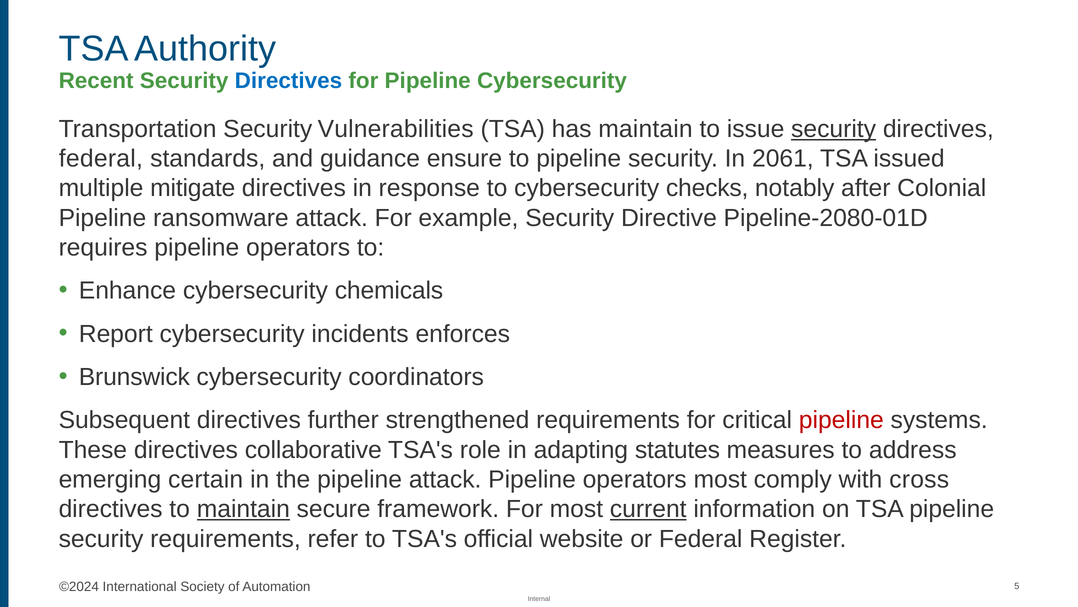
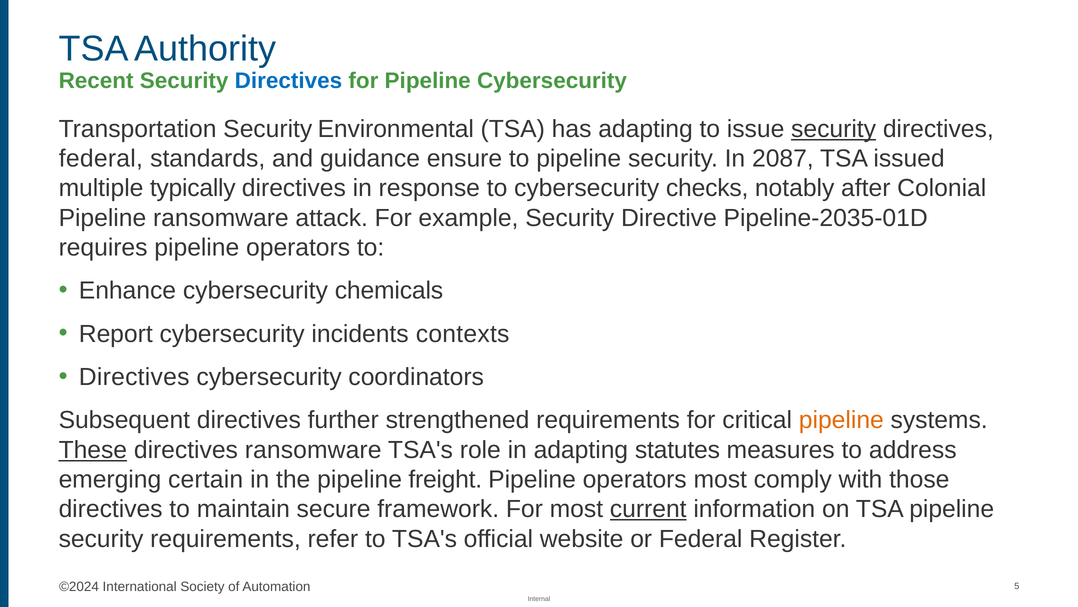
Vulnerabilities: Vulnerabilities -> Environmental (396, 129)
has maintain: maintain -> adapting (646, 129)
2061: 2061 -> 2087 (783, 158)
mitigate: mitigate -> typically (193, 188)
Pipeline-2080-01D: Pipeline-2080-01D -> Pipeline-2035-01D (826, 218)
enforces: enforces -> contexts (463, 334)
Brunswick: Brunswick -> Directives (134, 377)
pipeline colour: red -> orange (841, 420)
These underline: none -> present (93, 449)
directives collaborative: collaborative -> ransomware (313, 449)
pipeline attack: attack -> freight (445, 479)
cross: cross -> those (919, 479)
maintain underline: present -> none (243, 509)
